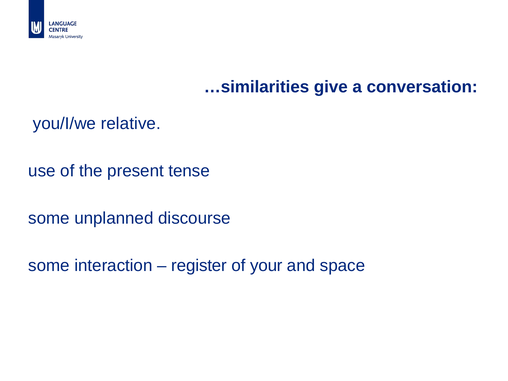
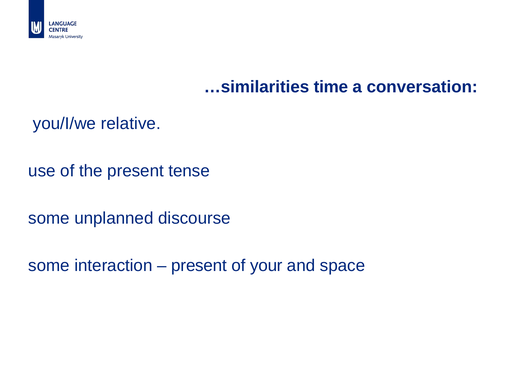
give: give -> time (331, 87)
register: register -> present (199, 266)
